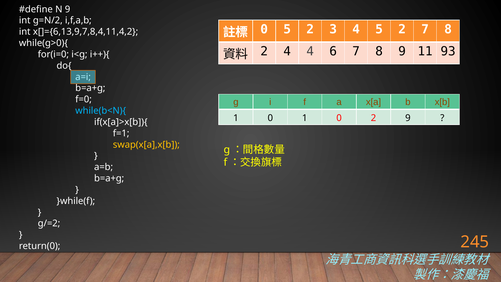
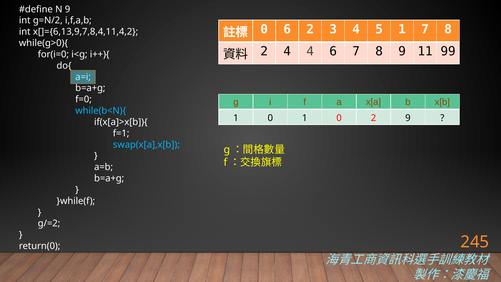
0 5: 5 -> 6 (287, 29)
4 5 2: 2 -> 1 (402, 29)
93: 93 -> 99 (448, 51)
swap(x[a],x[b colour: yellow -> light blue (146, 145)
